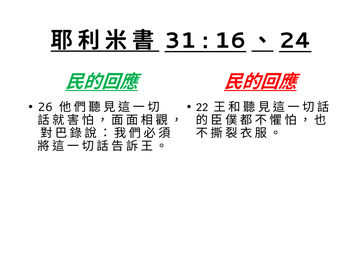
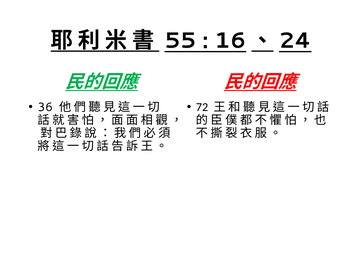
31: 31 -> 55 (180, 41)
26: 26 -> 36 (45, 107)
22: 22 -> 72 (202, 107)
